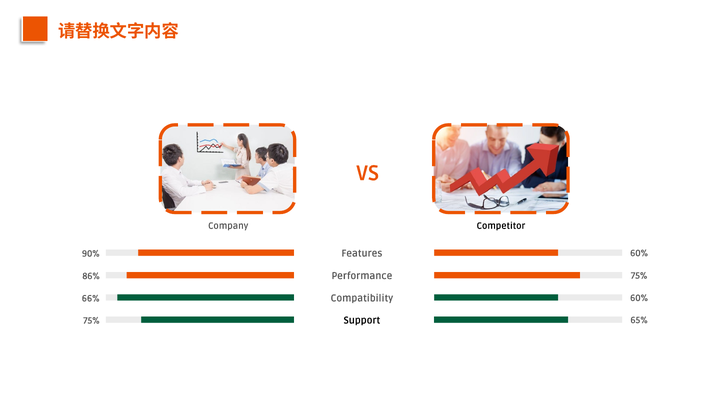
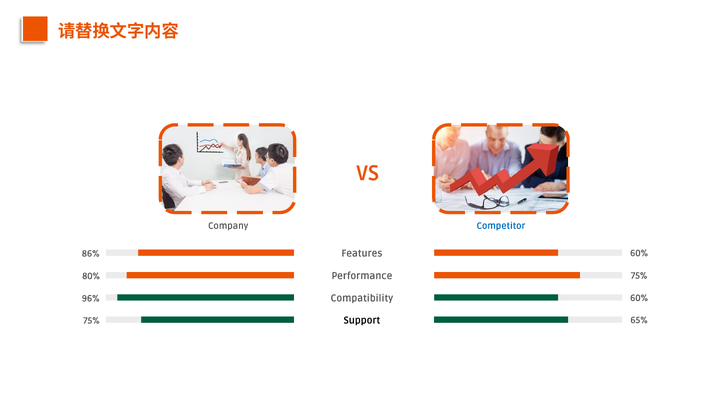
Competitor colour: black -> blue (501, 226)
90%: 90% -> 86% (91, 253)
86%: 86% -> 80% (91, 276)
66%: 66% -> 96% (91, 298)
